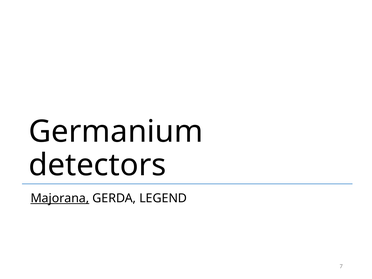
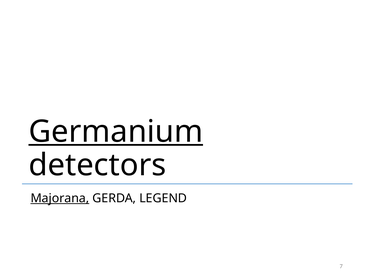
Germanium underline: none -> present (116, 132)
